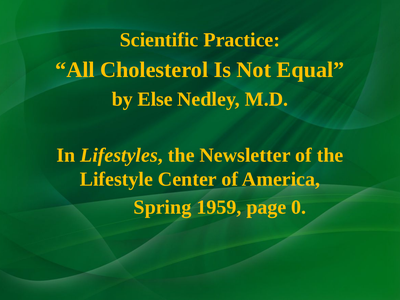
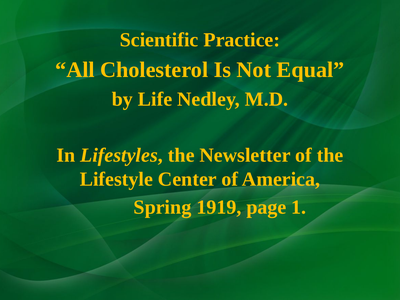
Else: Else -> Life (155, 99)
1959: 1959 -> 1919 (219, 207)
0: 0 -> 1 (299, 207)
